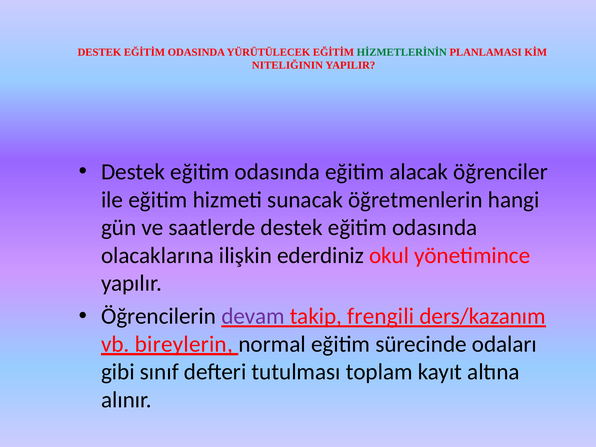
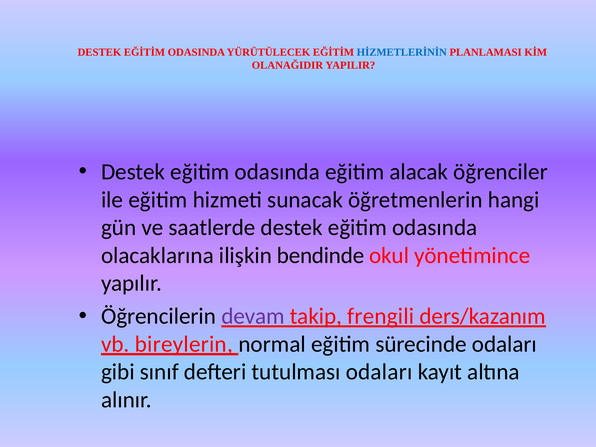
HİZMETLERİNİN colour: green -> blue (402, 52)
NITELIĞININ: NITELIĞININ -> OLANAĞIDIR (287, 65)
ederdiniz: ederdiniz -> bendinde (321, 255)
tutulması toplam: toplam -> odaları (379, 372)
